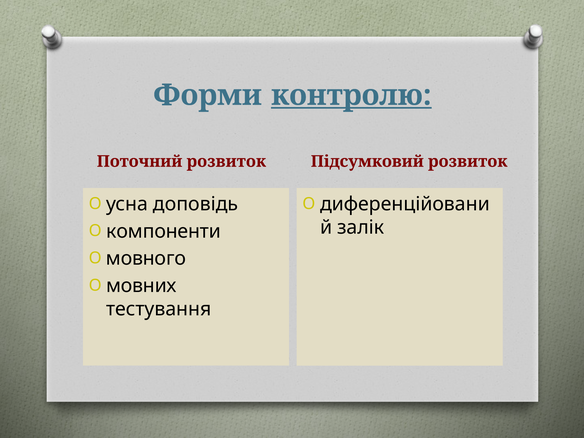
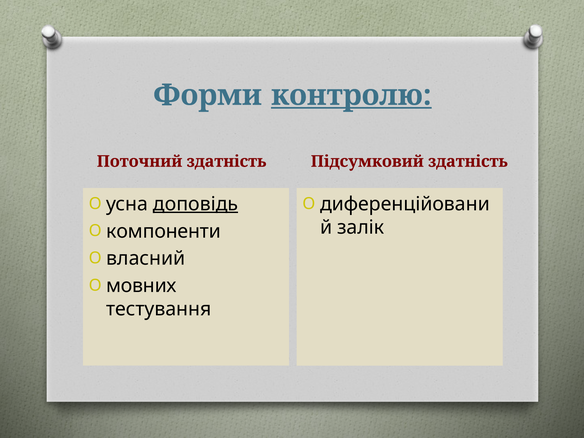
Поточний розвиток: розвиток -> здатність (226, 161)
Підсумковий розвиток: розвиток -> здатність (468, 161)
доповідь underline: none -> present (196, 204)
мовного: мовного -> власний (146, 259)
